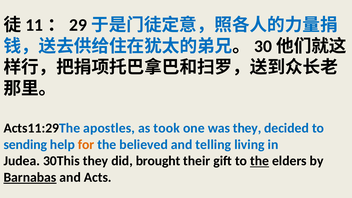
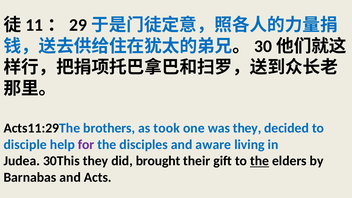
apostles: apostles -> brothers (109, 128)
sending: sending -> disciple (25, 145)
for colour: orange -> purple (86, 145)
believed: believed -> disciples (144, 145)
telling: telling -> aware (213, 145)
Barnabas underline: present -> none (30, 177)
